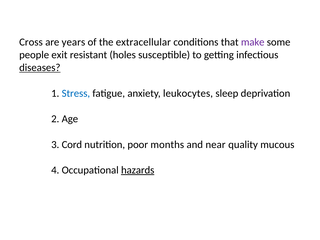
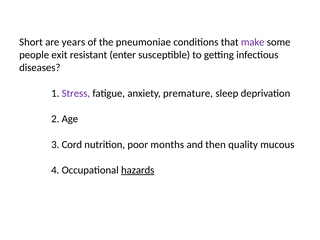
Cross: Cross -> Short (31, 42)
extracellular: extracellular -> pneumoniae (143, 42)
holes: holes -> enter (123, 55)
diseases underline: present -> none (40, 68)
Stress colour: blue -> purple (76, 93)
leukocytes: leukocytes -> premature (188, 93)
near: near -> then (216, 144)
